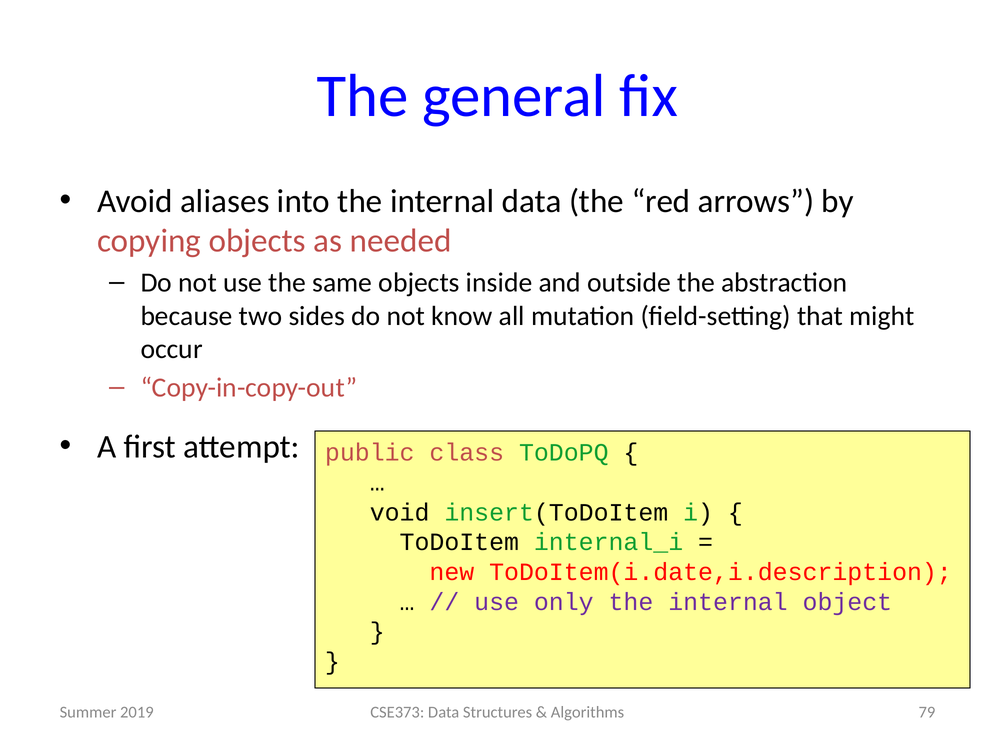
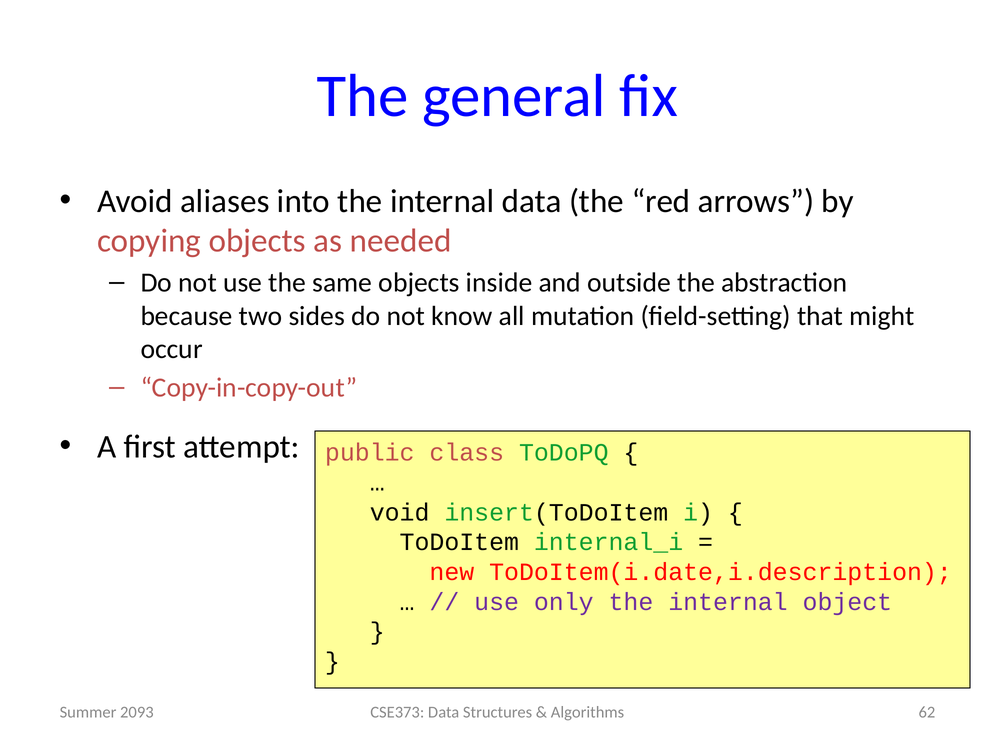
79: 79 -> 62 (927, 712)
2019: 2019 -> 2093 (137, 713)
